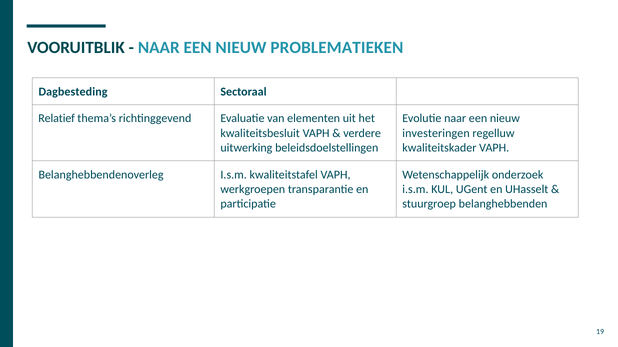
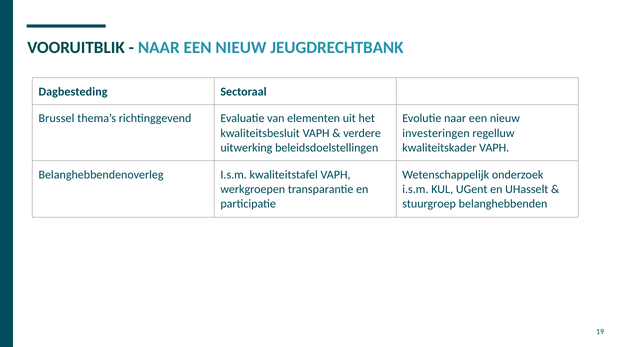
PROBLEMATIEKEN: PROBLEMATIEKEN -> JEUGDRECHTBANK (337, 48)
Relatief: Relatief -> Brussel (57, 119)
